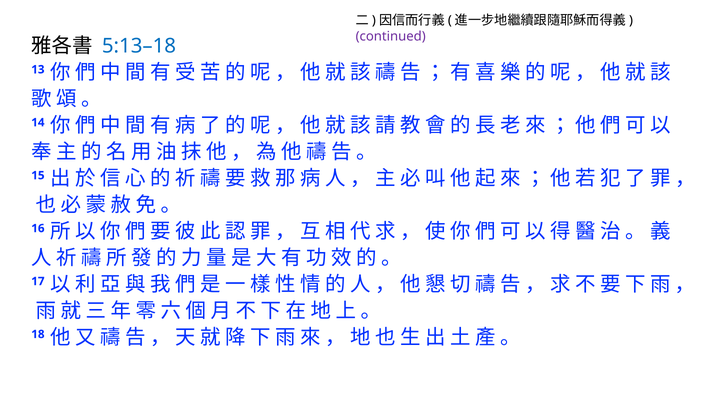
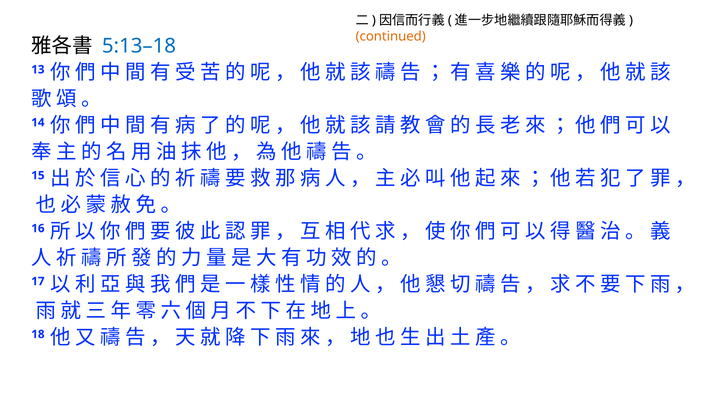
continued colour: purple -> orange (391, 36)
